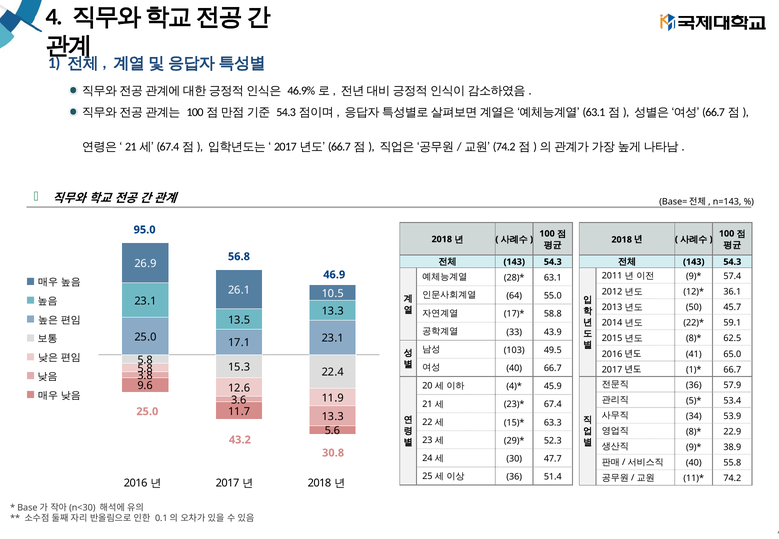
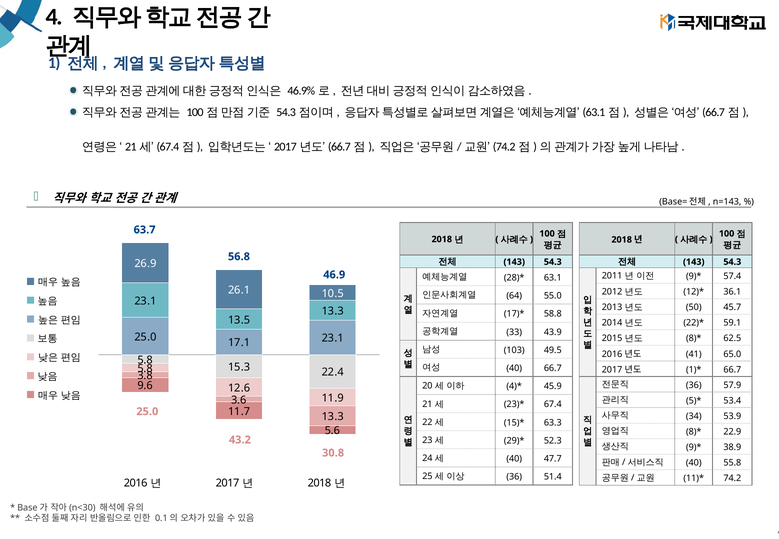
95.0: 95.0 -> 63.7 (145, 230)
30: 30 -> 40 (514, 459)
